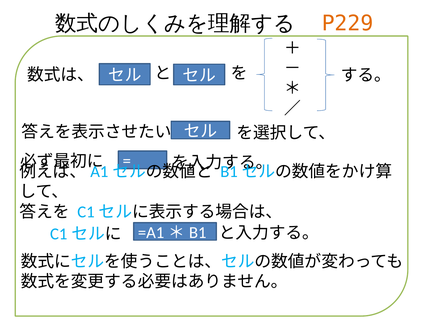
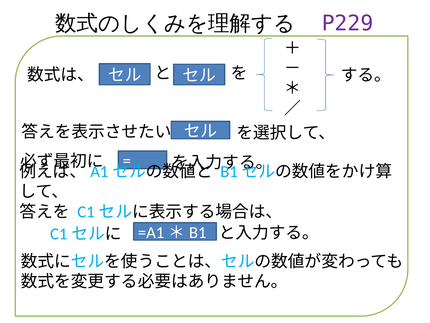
P229 colour: orange -> purple (348, 23)
